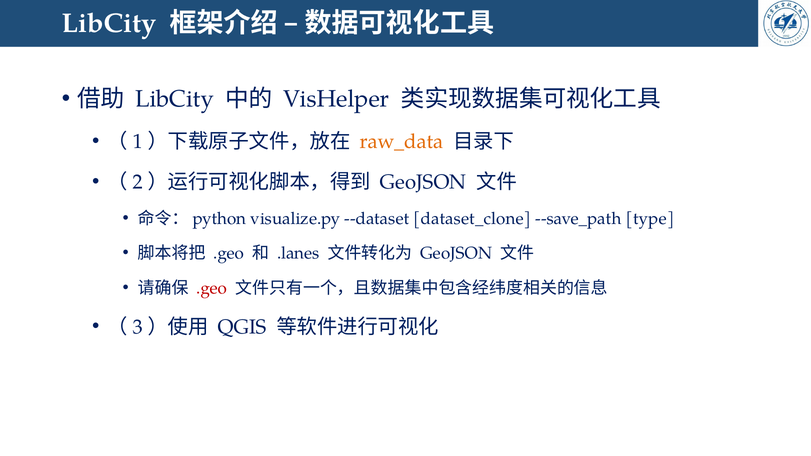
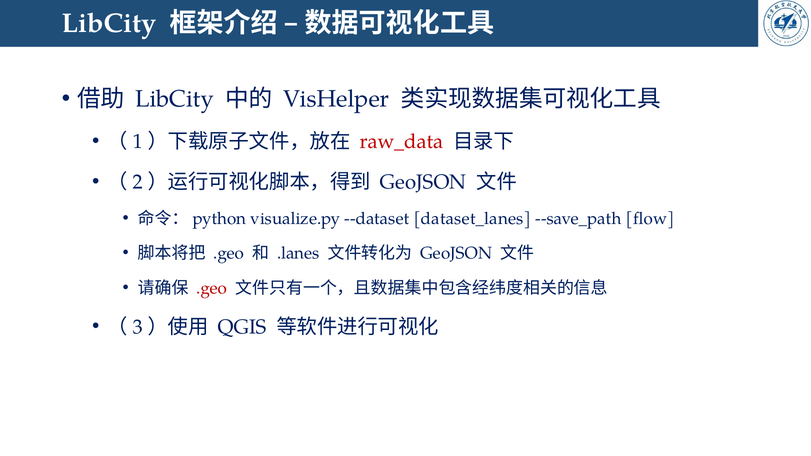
raw_data colour: orange -> red (401, 142)
dataset_clone: dataset_clone -> dataset_lanes (472, 219)
type: type -> flow (650, 219)
